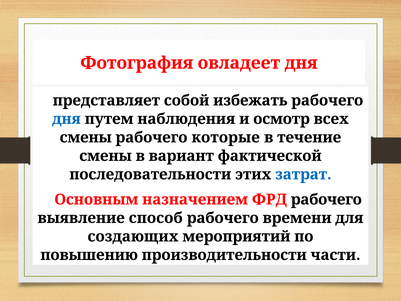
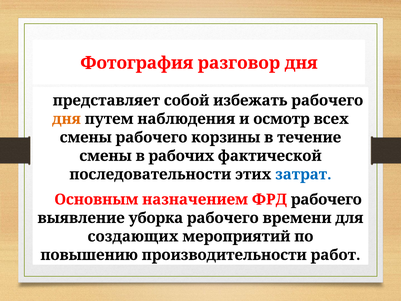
овладеет: овладеет -> разговор (239, 63)
дня colour: blue -> orange (66, 119)
которые: которые -> корзины (226, 137)
вариант: вариант -> рабочих (181, 156)
способ: способ -> уборка (156, 218)
части: части -> работ (336, 255)
